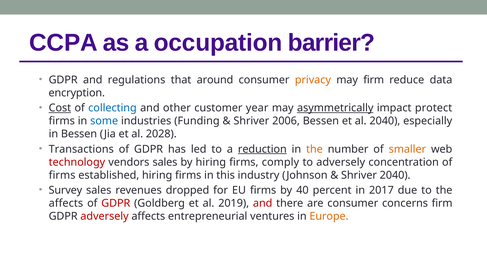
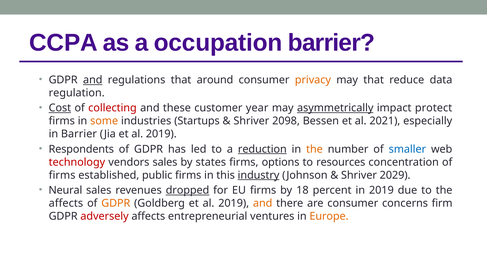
and underline: none -> present (93, 80)
may firm: firm -> that (374, 80)
encryption: encryption -> regulation (77, 93)
collecting colour: blue -> red (112, 108)
other: other -> these (177, 108)
some colour: blue -> orange (104, 121)
Funding: Funding -> Startups (197, 121)
2006: 2006 -> 2098 (286, 121)
al 2040: 2040 -> 2021 (385, 121)
in Bessen: Bessen -> Barrier (79, 134)
Jia et al 2028: 2028 -> 2019 (161, 134)
Transactions: Transactions -> Respondents (81, 149)
smaller colour: orange -> blue (407, 149)
by hiring: hiring -> states (211, 162)
comply: comply -> options (281, 162)
to adversely: adversely -> resources (341, 162)
established hiring: hiring -> public (157, 175)
industry underline: none -> present (259, 175)
Shriver 2040: 2040 -> 2029 (395, 175)
Survey: Survey -> Neural (65, 190)
dropped underline: none -> present (188, 190)
40: 40 -> 18 (302, 190)
in 2017: 2017 -> 2019 (381, 190)
GDPR colour: red -> orange (116, 203)
and colour: red -> orange (263, 203)
